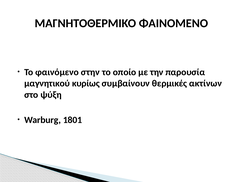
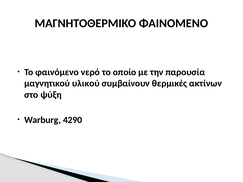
στην: στην -> νερό (90, 72)
κυρίως: κυρίως -> υλικού (86, 84)
1801: 1801 -> 4290 (73, 120)
